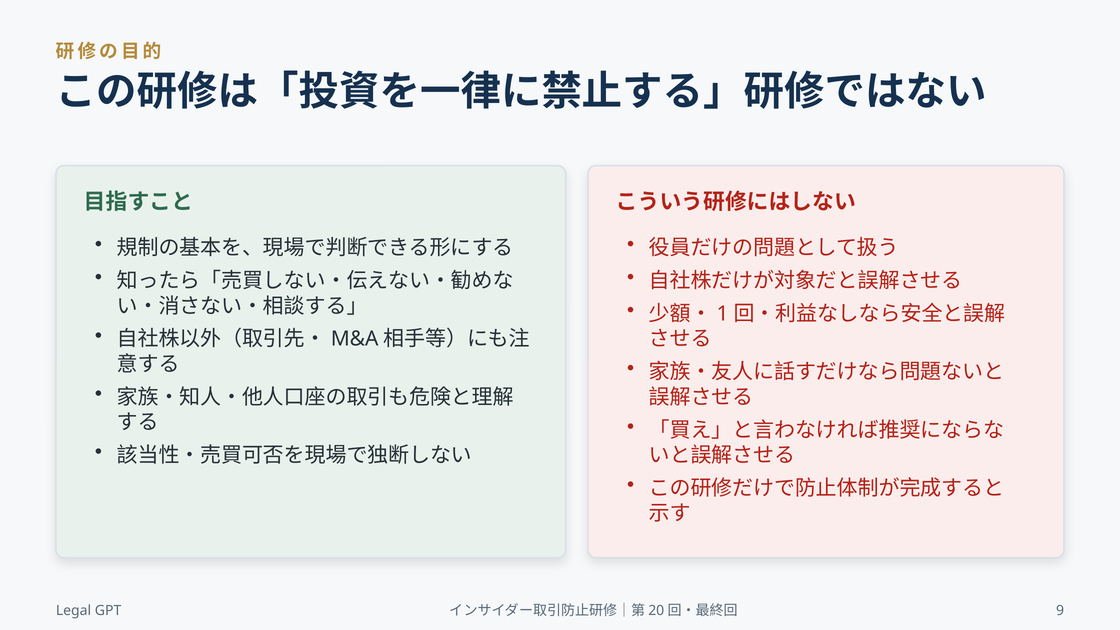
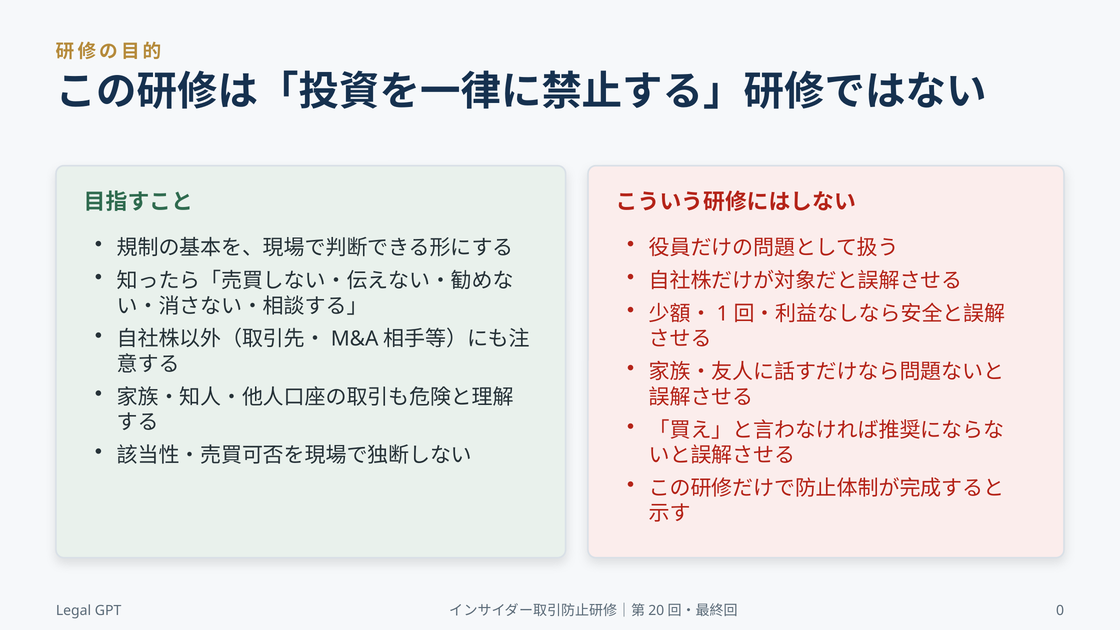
9: 9 -> 0 (1060, 611)
